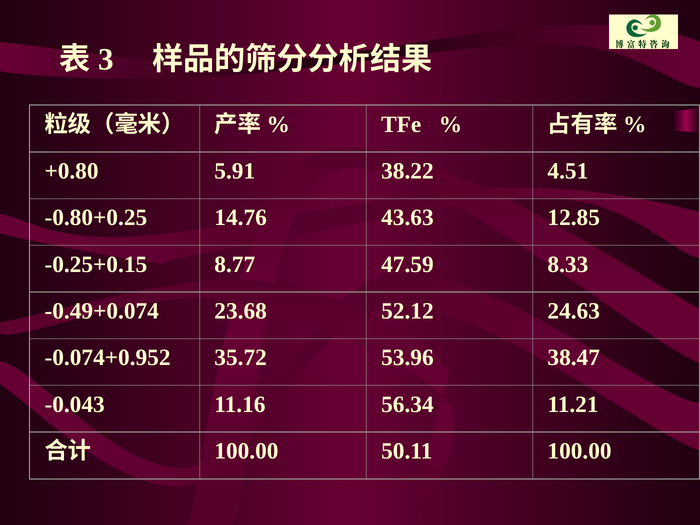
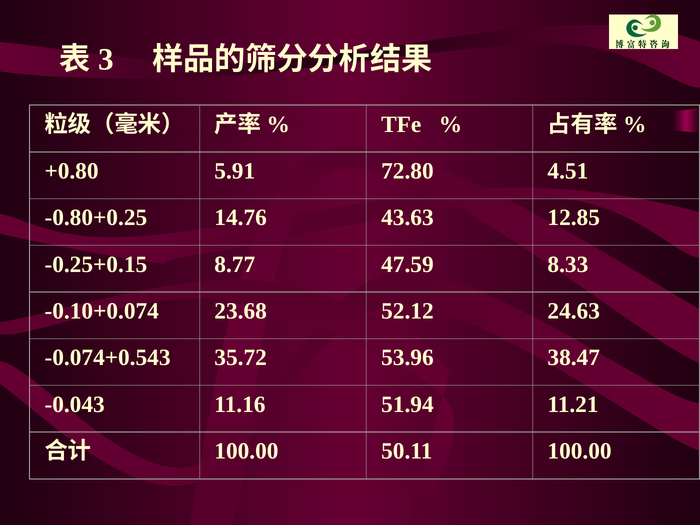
38.22: 38.22 -> 72.80 (407, 171)
-0.49+0.074: -0.49+0.074 -> -0.10+0.074 (102, 311)
-0.074+0.952: -0.074+0.952 -> -0.074+0.543 (108, 358)
56.34: 56.34 -> 51.94 (407, 404)
